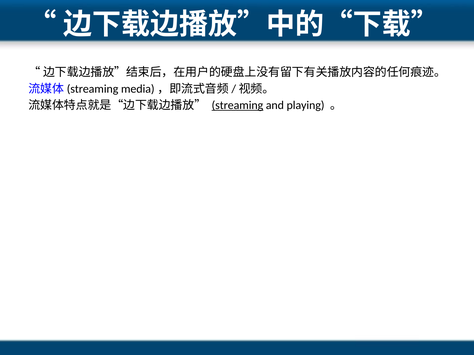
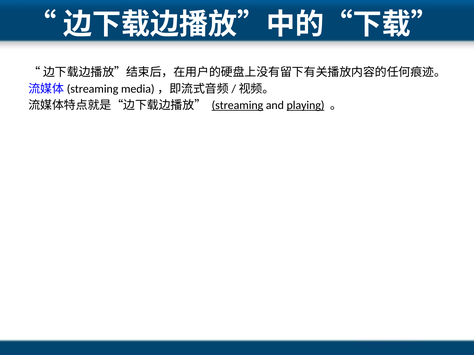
playing underline: none -> present (306, 106)
